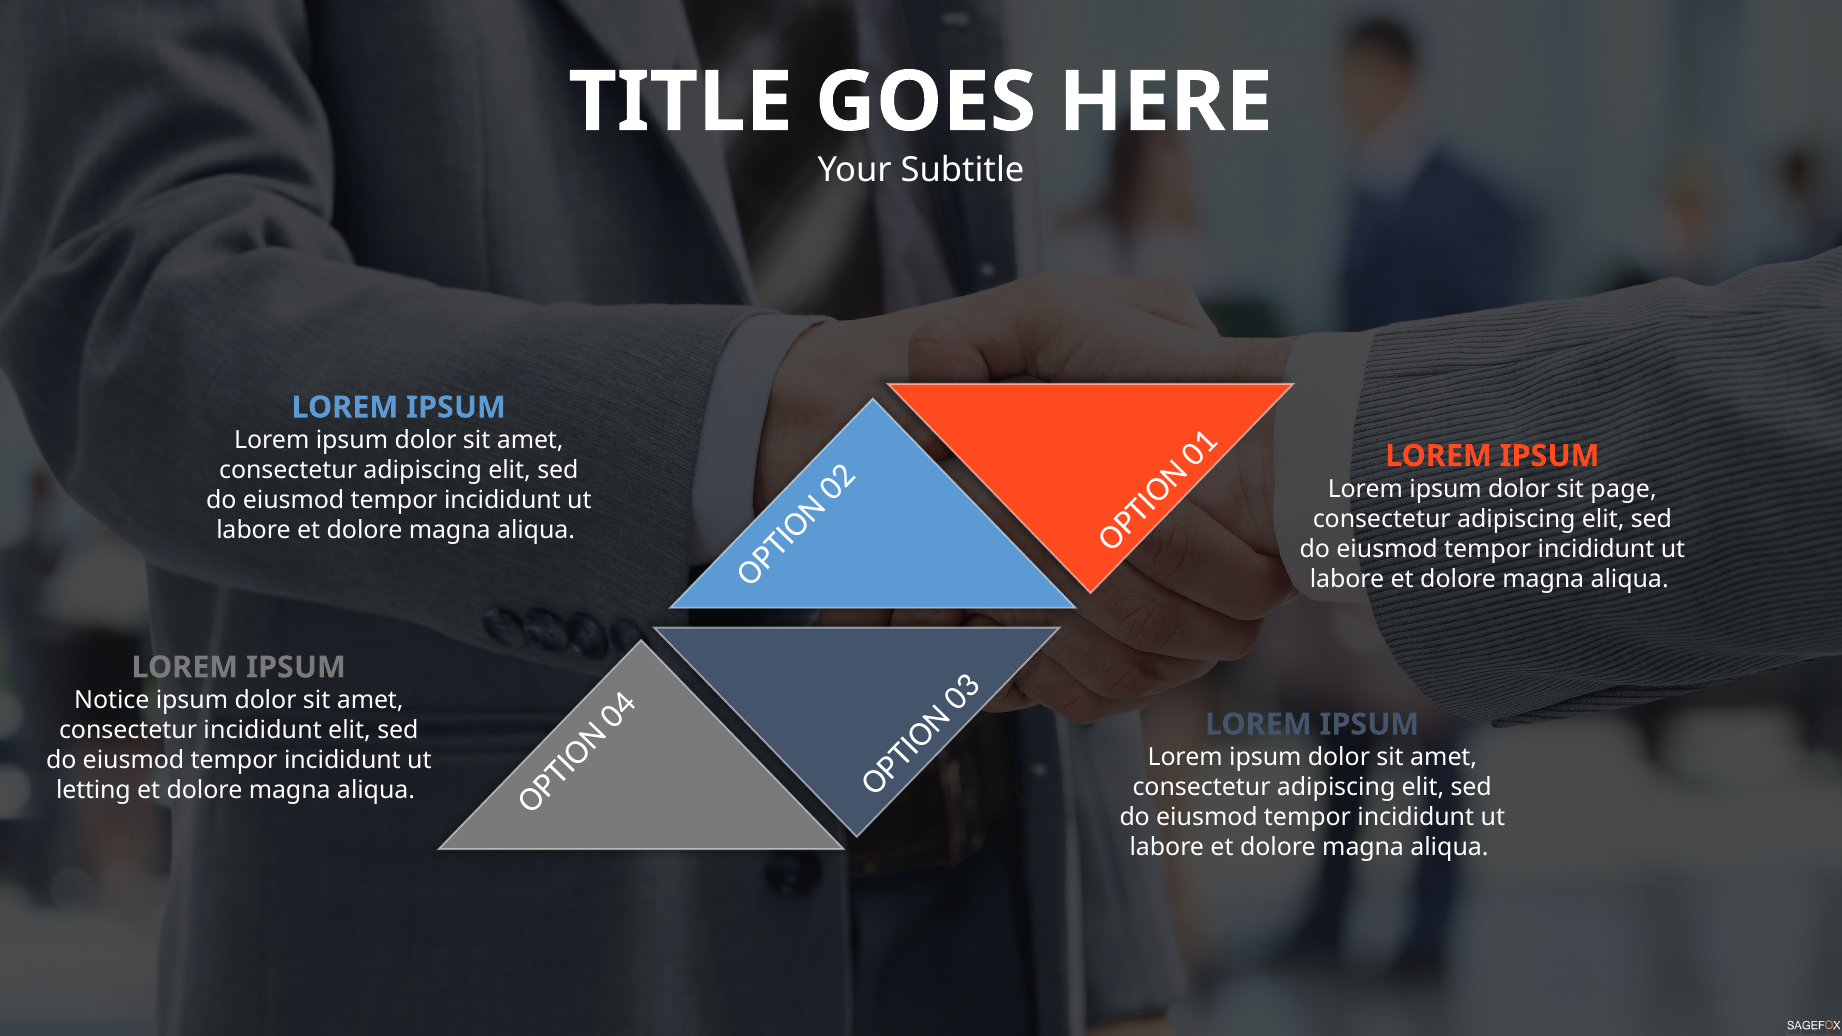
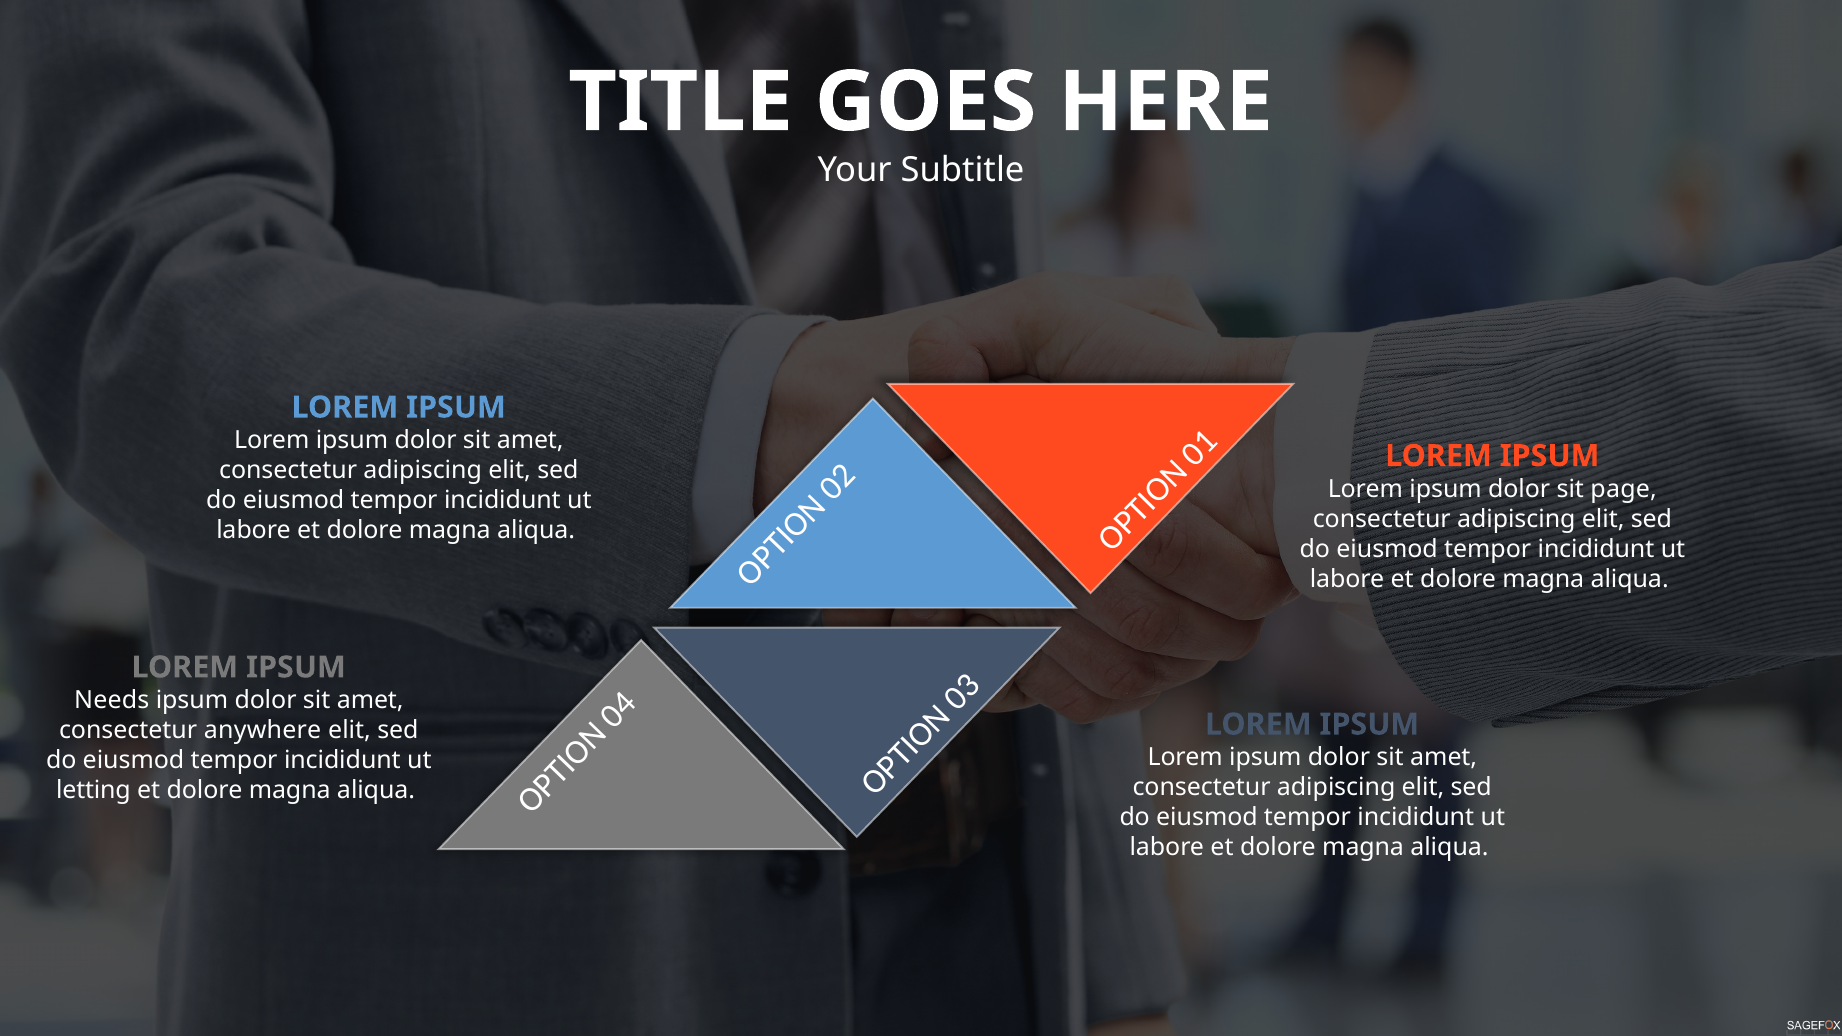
Notice: Notice -> Needs (112, 700)
consectetur incididunt: incididunt -> anywhere (263, 730)
